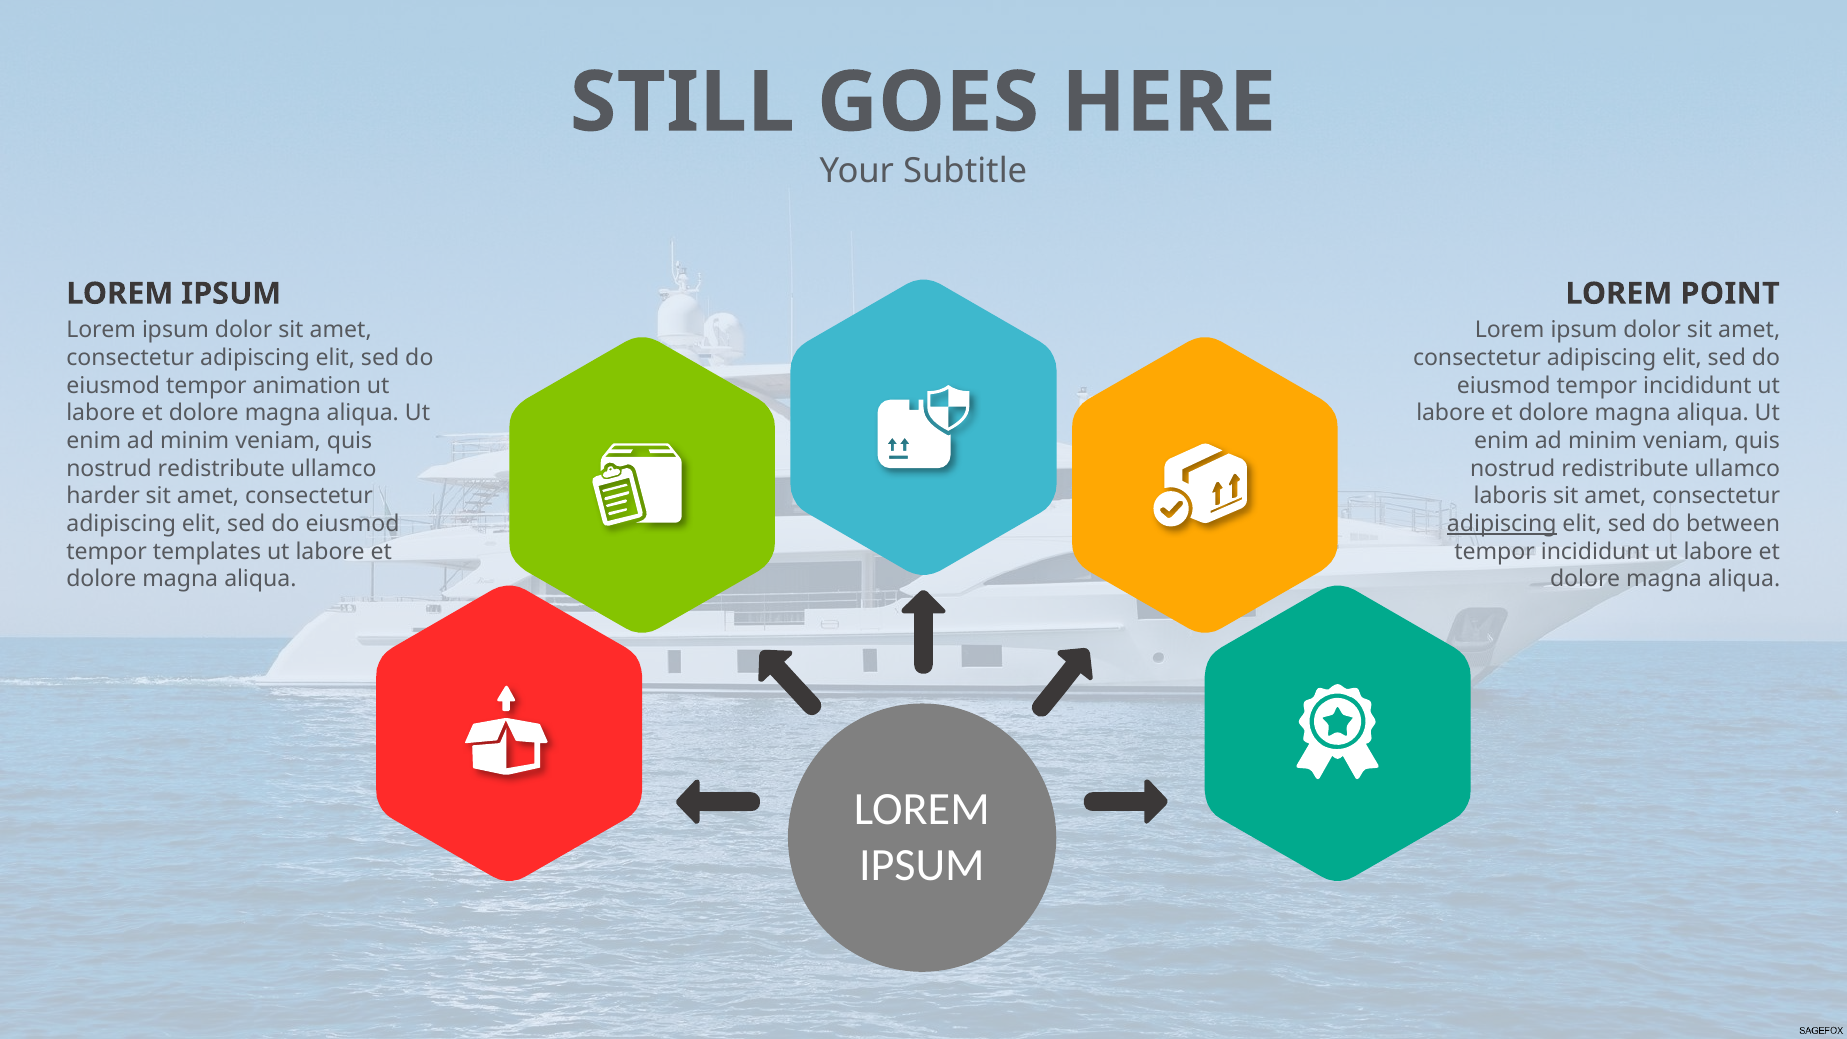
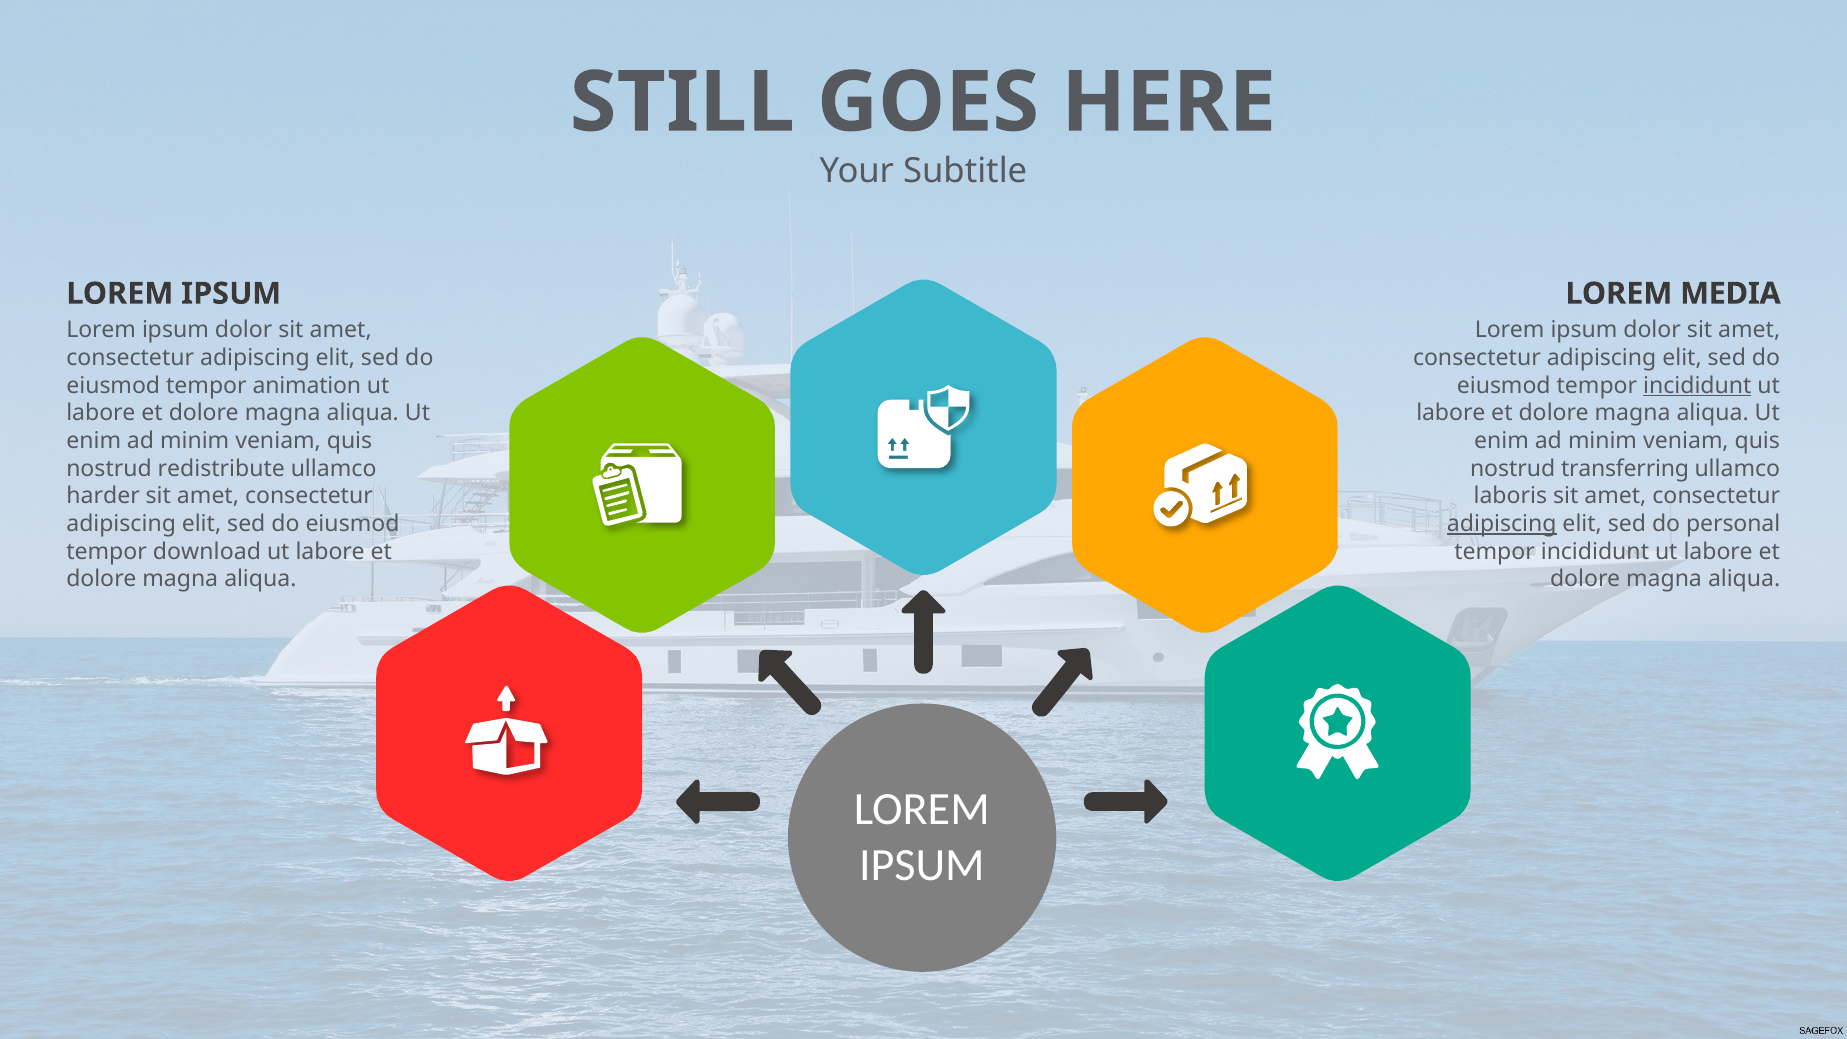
POINT: POINT -> MEDIA (1730, 294)
incididunt underline: none -> present (1697, 385)
redistribute: redistribute -> transferring (1625, 468)
between: between -> personal (1733, 524)
templates: templates -> download (207, 552)
